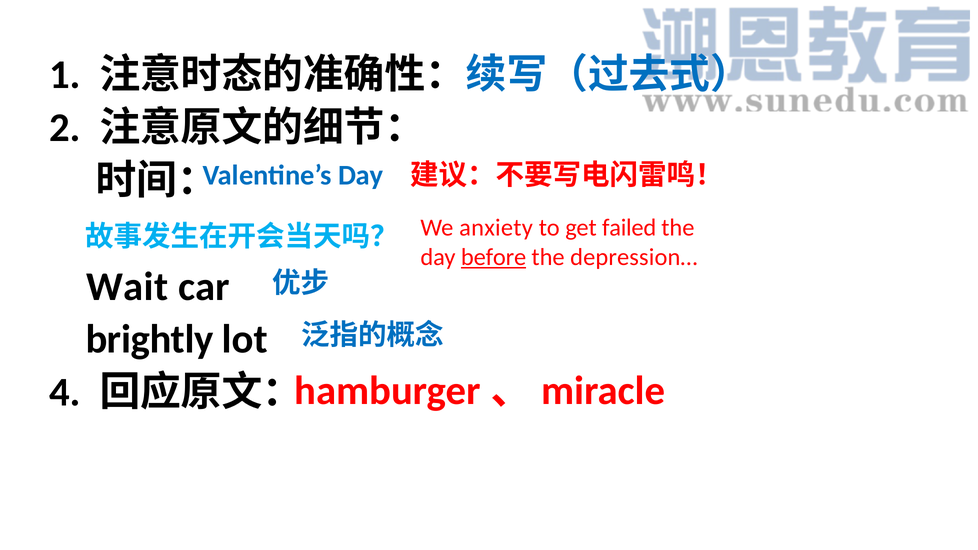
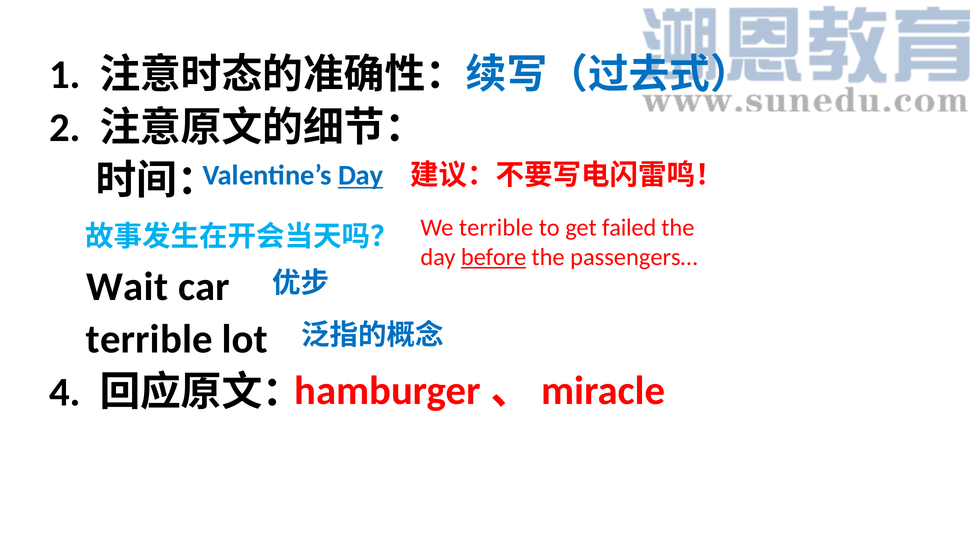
Day underline: none -> present (361, 176)
We anxiety: anxiety -> terrible (496, 228)
depression…: depression… -> passengers… (634, 257)
brightly: brightly -> terrible (149, 340)
